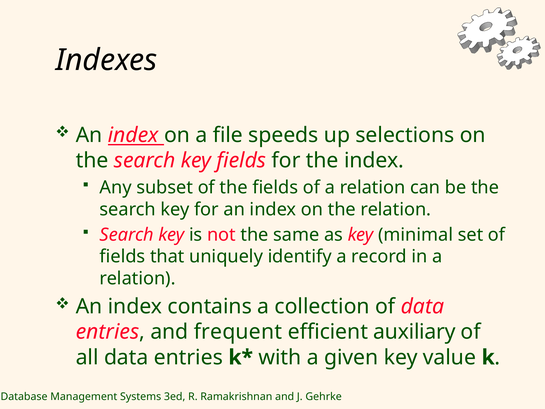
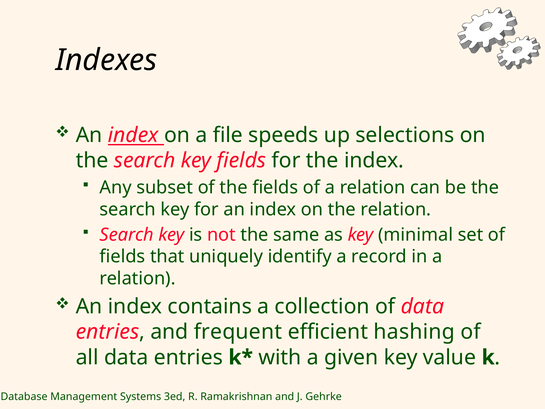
auxiliary: auxiliary -> hashing (414, 332)
